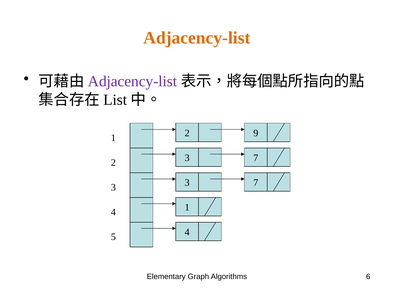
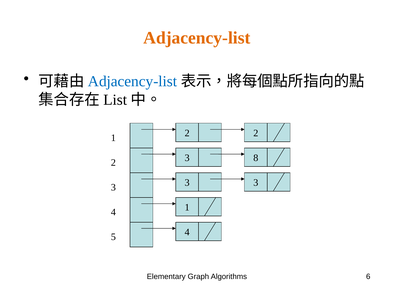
Adjacency-list colour: purple -> blue (133, 81)
2 9: 9 -> 2 (256, 133)
7: 7 -> 8 (256, 158)
7: 7 -> 3 (256, 182)
